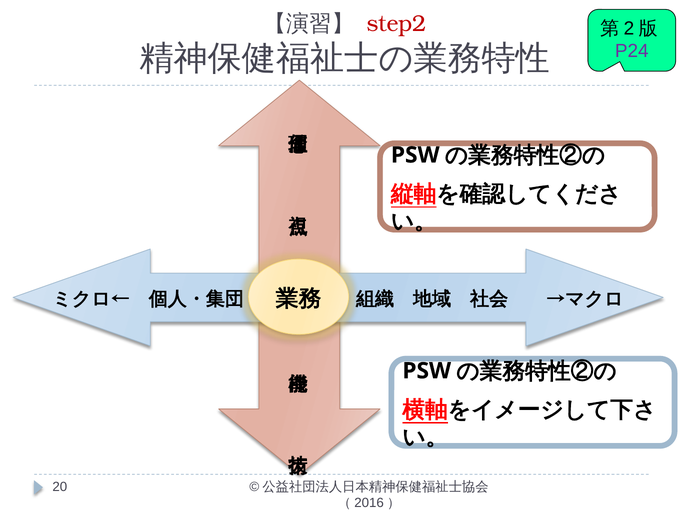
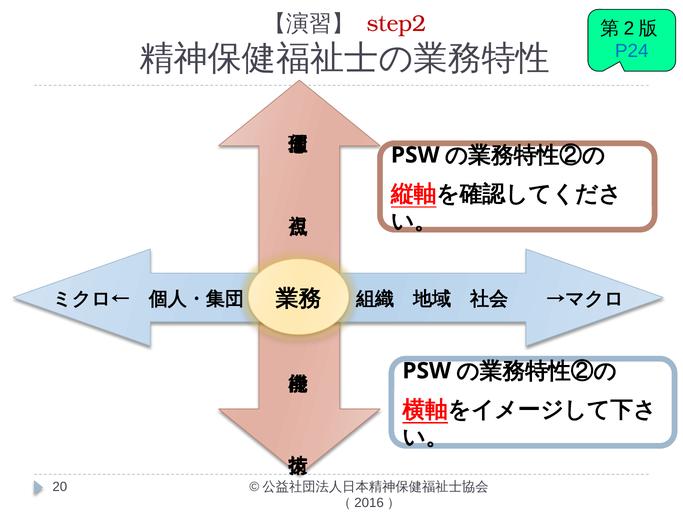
P24 colour: purple -> blue (632, 51)
